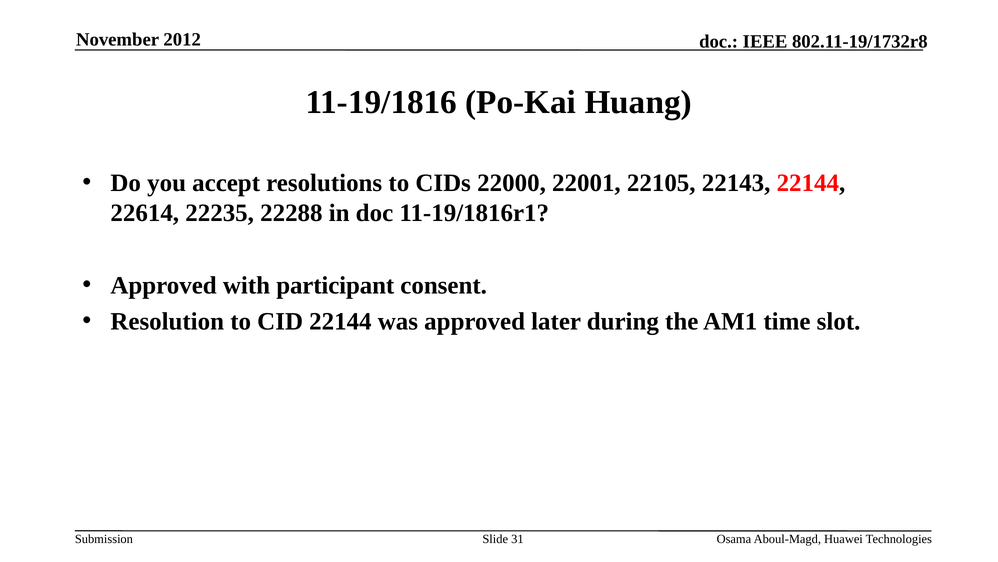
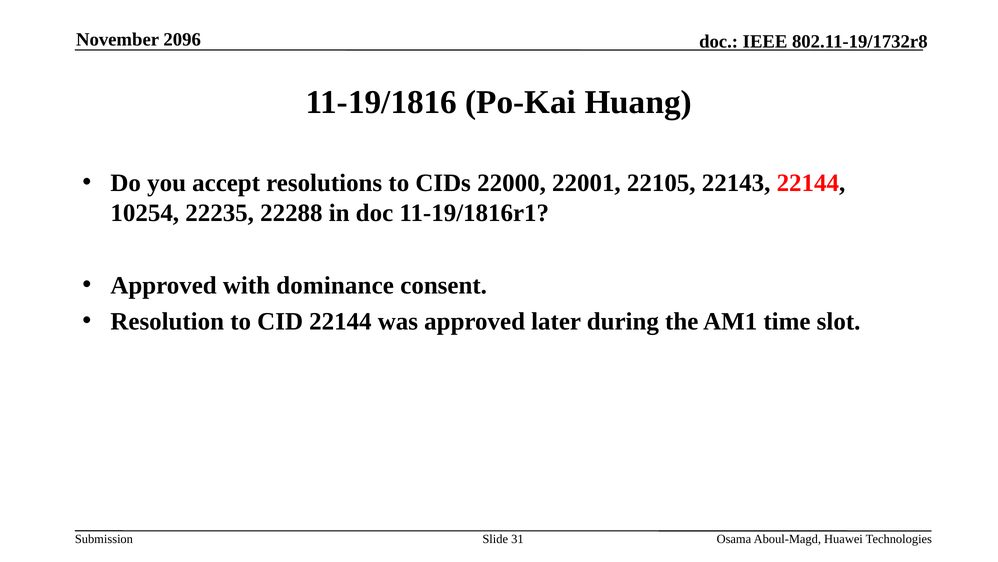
2012: 2012 -> 2096 (182, 40)
22614: 22614 -> 10254 (145, 213)
participant: participant -> dominance (335, 285)
